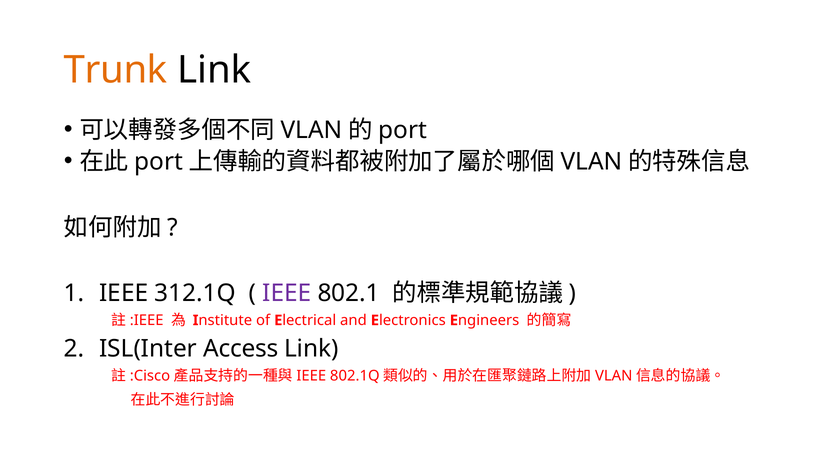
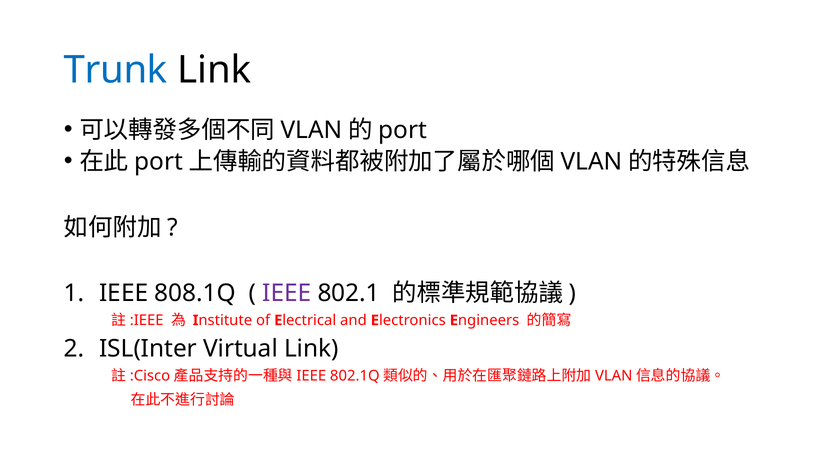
Trunk colour: orange -> blue (116, 70)
312.1Q: 312.1Q -> 808.1Q (195, 294)
Access: Access -> Virtual (241, 349)
